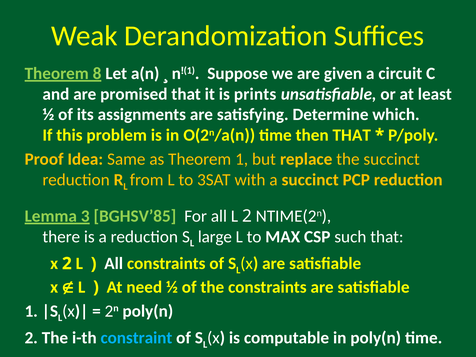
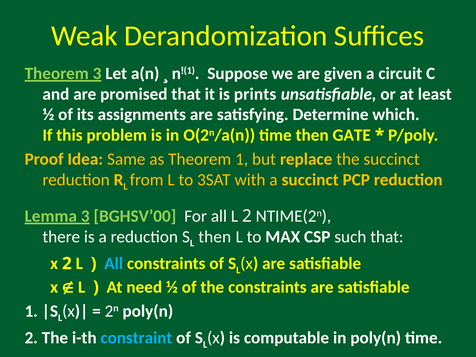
Theorem 8: 8 -> 3 (97, 73)
then THAT: THAT -> GATE (352, 135)
BGHSV’85: BGHSV’85 -> BGHSV’00 (135, 216)
L large: large -> then (215, 237)
All colour: white -> light blue (114, 264)
